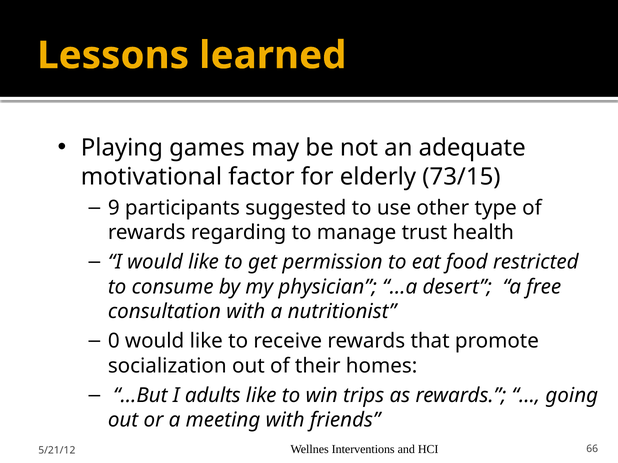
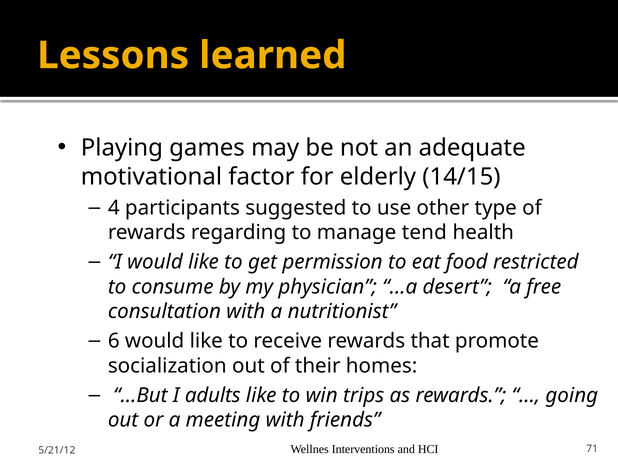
73/15: 73/15 -> 14/15 (461, 177)
9: 9 -> 4 (114, 208)
trust: trust -> tend (424, 233)
0: 0 -> 6 (114, 341)
66: 66 -> 71 (592, 449)
